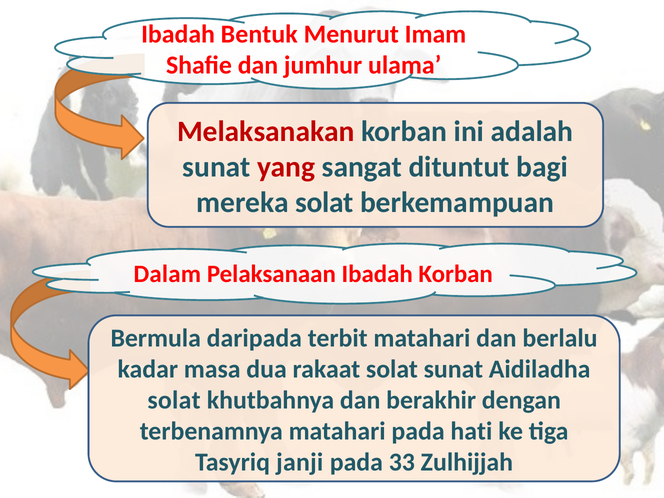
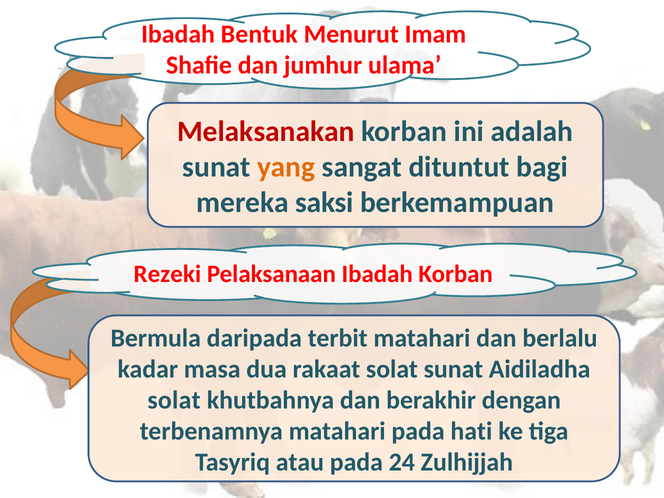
yang colour: red -> orange (286, 167)
mereka solat: solat -> saksi (324, 202)
Dalam: Dalam -> Rezeki (167, 274)
janji: janji -> atau (300, 462)
33: 33 -> 24 (402, 462)
